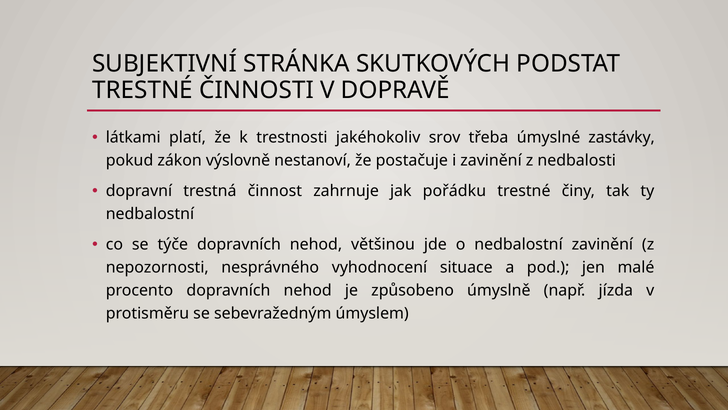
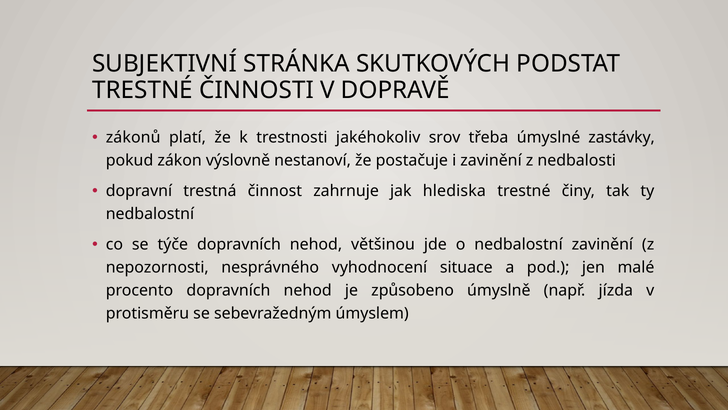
látkami: látkami -> zákonů (133, 138)
pořádku: pořádku -> hlediska (454, 191)
